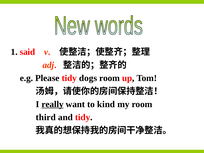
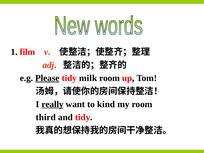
said: said -> film (27, 52)
Please underline: none -> present (47, 78)
dogs: dogs -> milk (88, 78)
